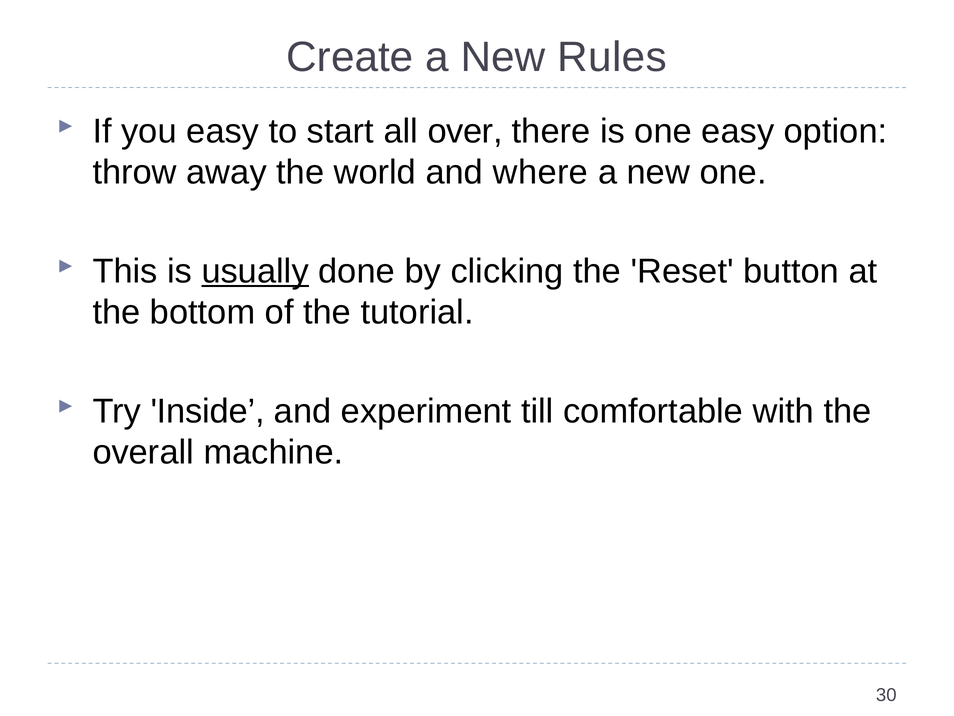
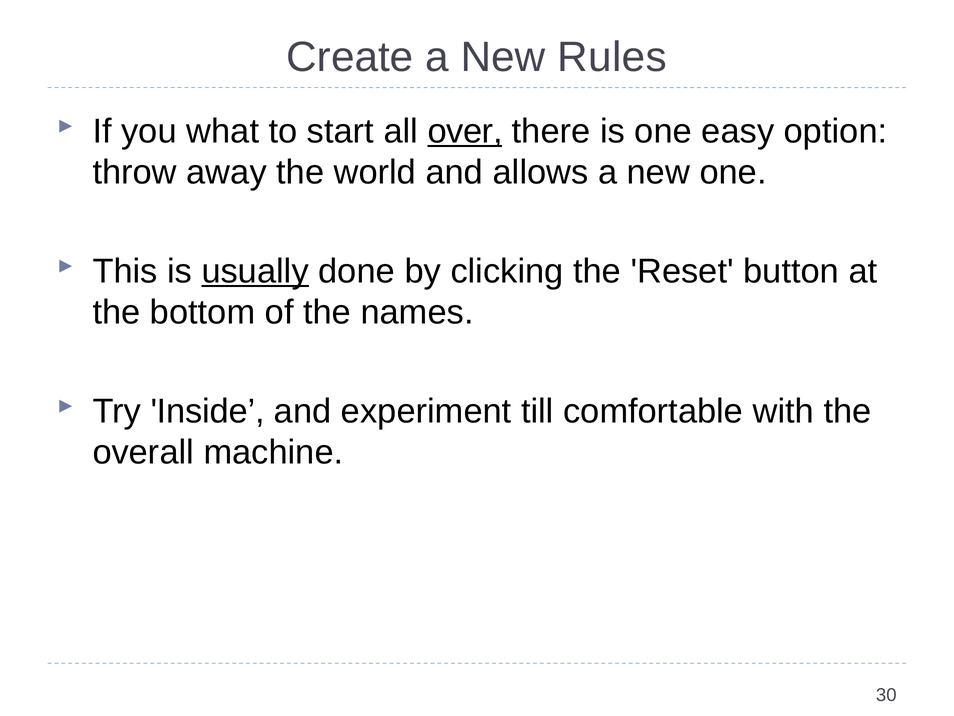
you easy: easy -> what (223, 131)
over underline: none -> present (465, 131)
where: where -> allows (541, 172)
tutorial: tutorial -> names (417, 312)
